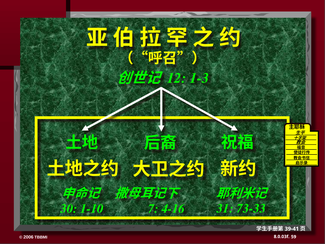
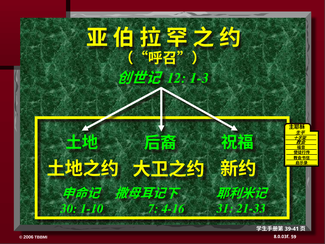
73-33: 73-33 -> 21-33 (251, 208)
